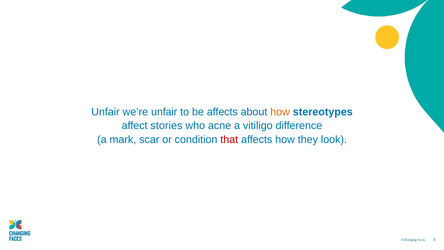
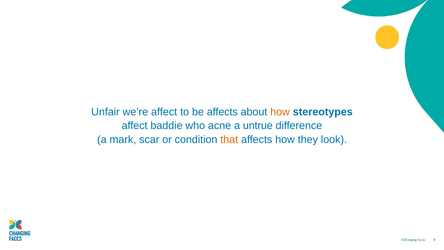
we’re unfair: unfair -> affect (164, 112)
stories: stories -> baddie (167, 126)
vitiligo: vitiligo -> untrue (258, 126)
that colour: red -> orange (229, 139)
